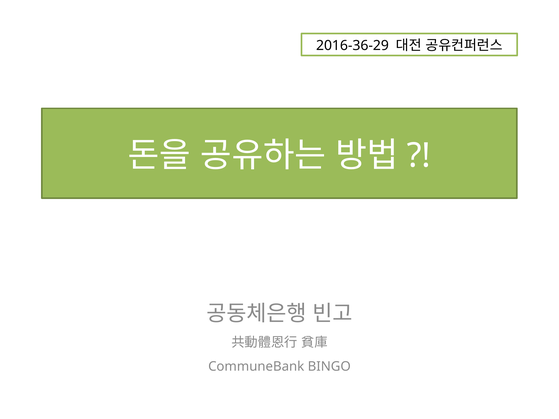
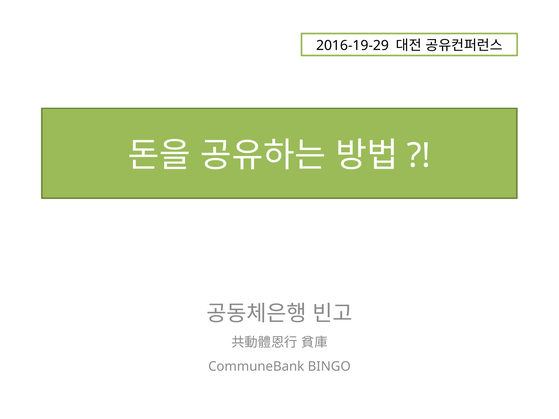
2016-36-29: 2016-36-29 -> 2016-19-29 (352, 46)
